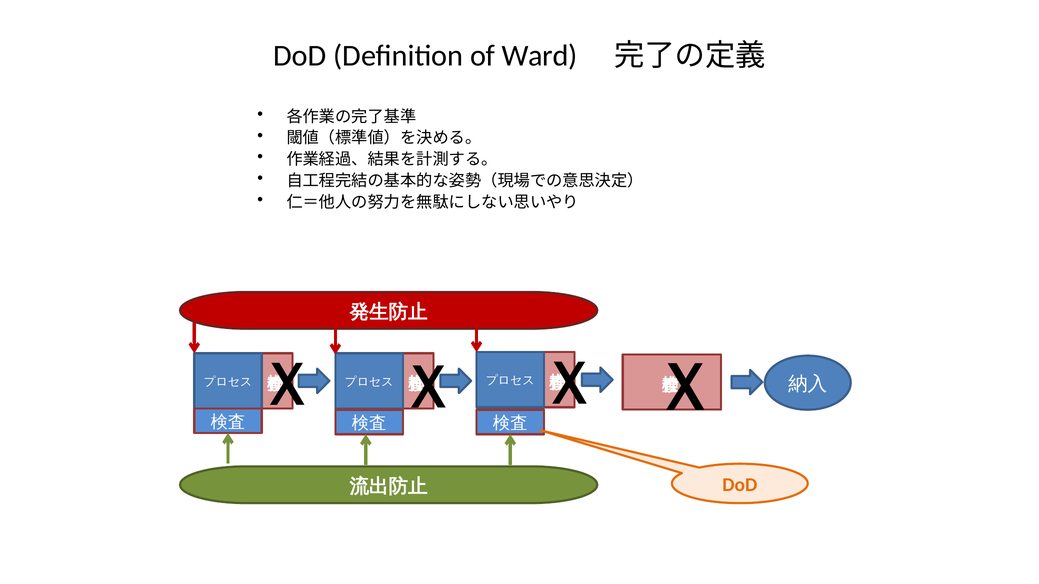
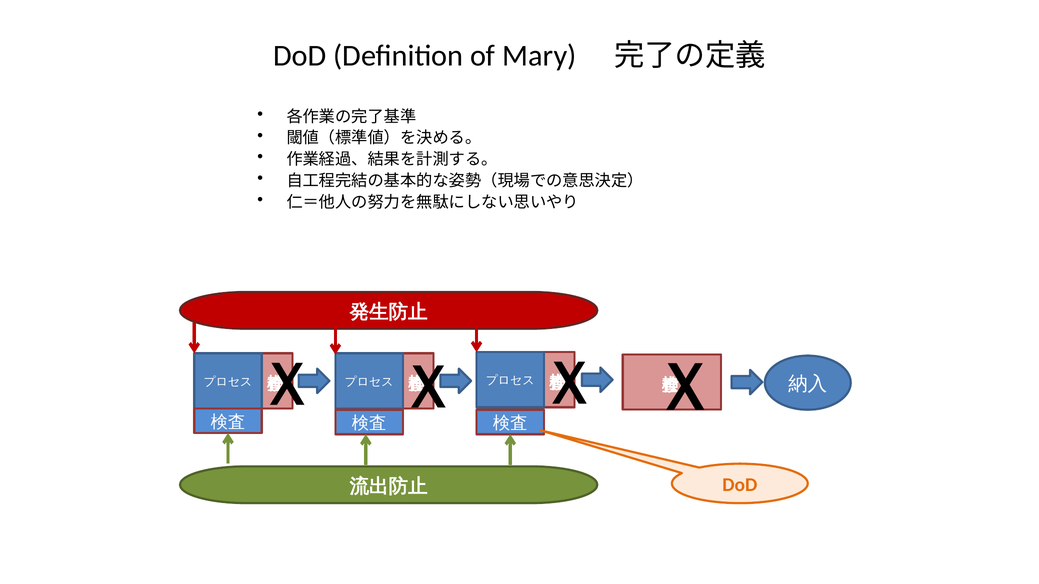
Ward: Ward -> Mary (539, 56)
